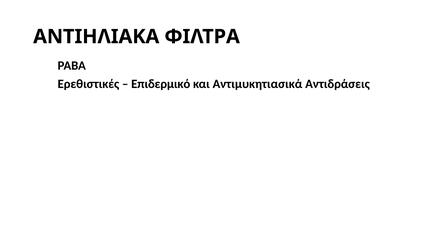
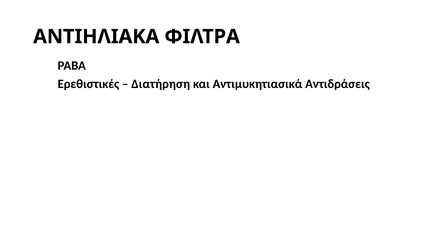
Επιδερμικό: Επιδερμικό -> Διατήρηση (161, 84)
